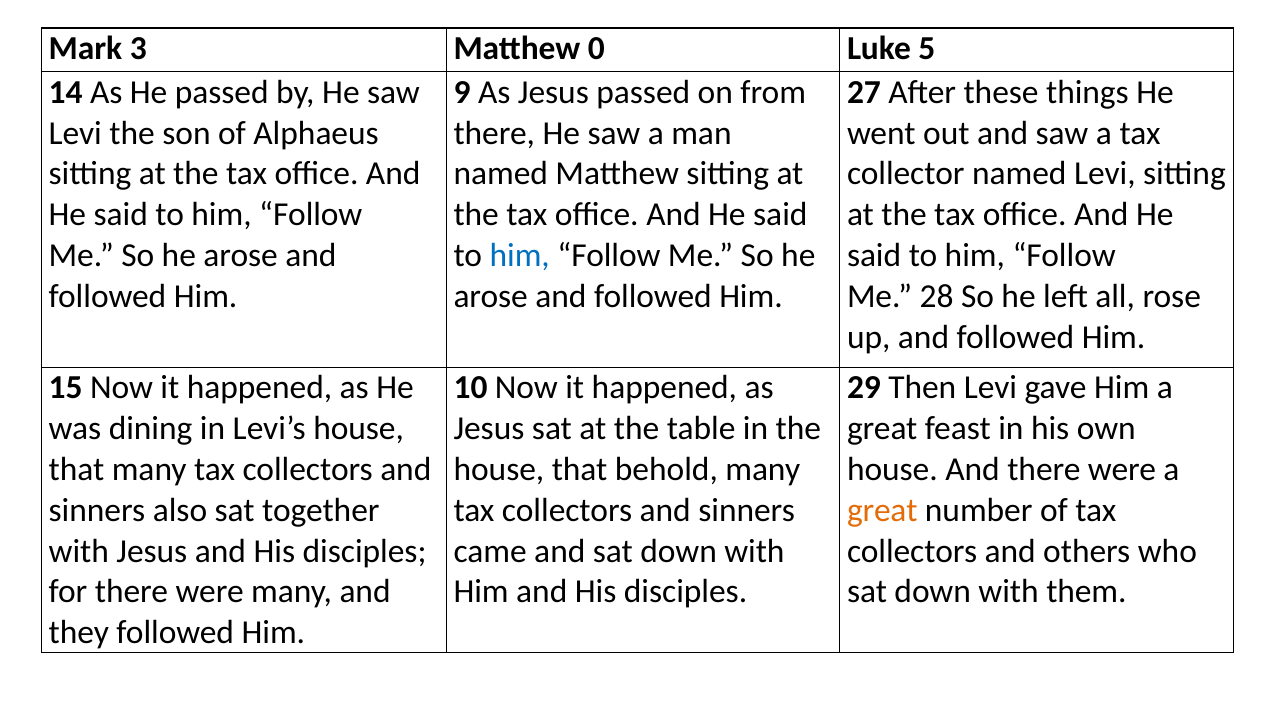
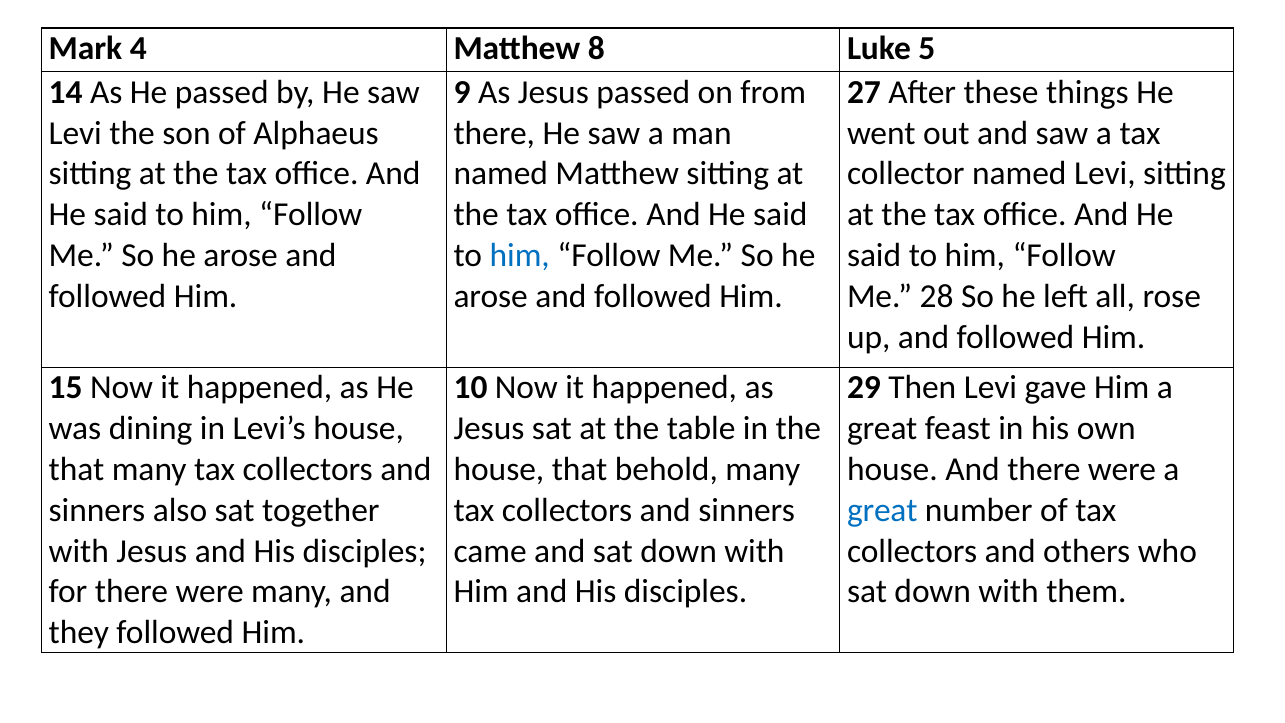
3: 3 -> 4 (138, 49)
0: 0 -> 8 (596, 49)
great colour: orange -> blue (882, 510)
